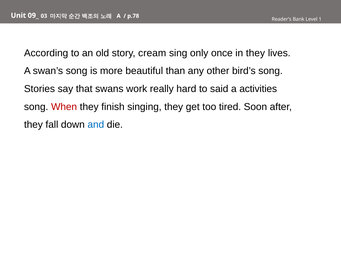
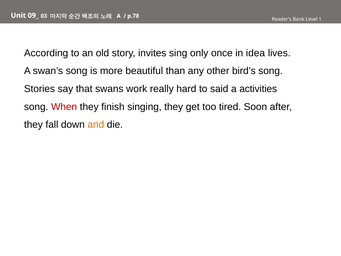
cream: cream -> invites (152, 53)
in they: they -> idea (255, 53)
and colour: blue -> orange (96, 125)
